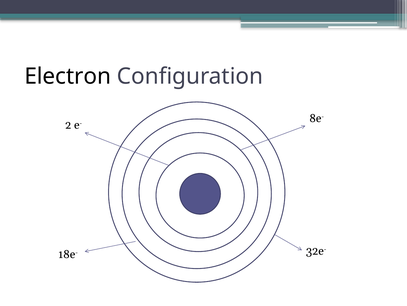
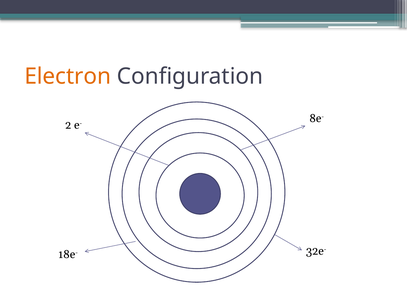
Electron colour: black -> orange (68, 76)
